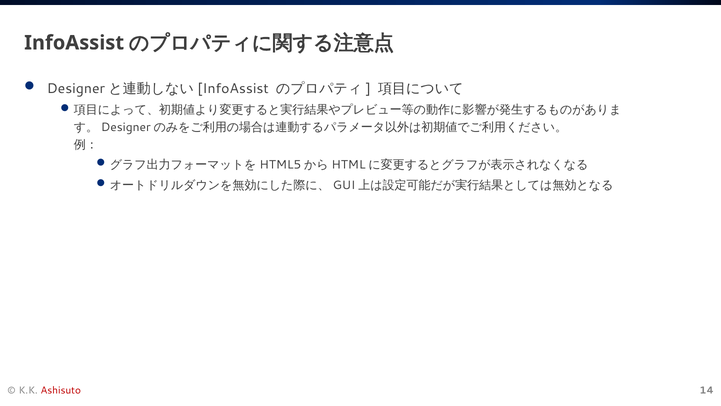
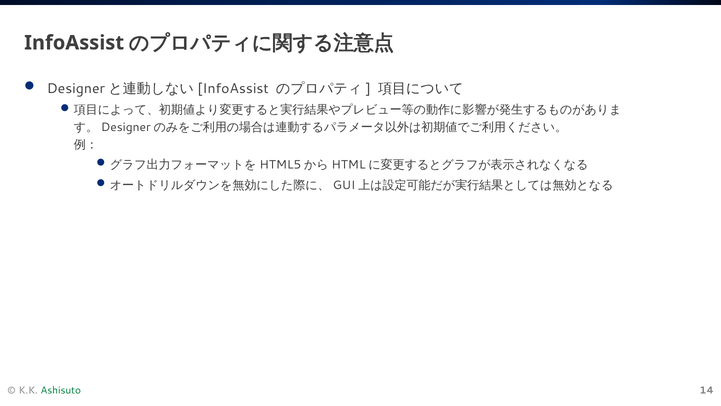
Ashisuto colour: red -> green (61, 390)
